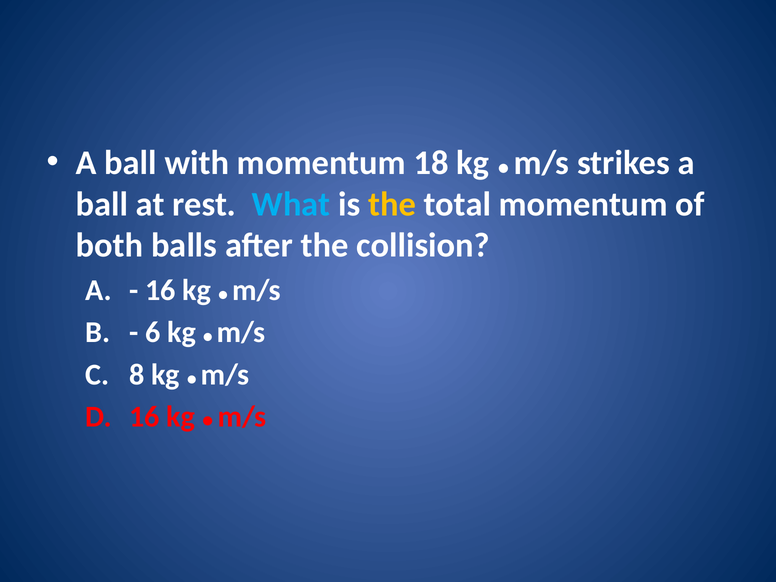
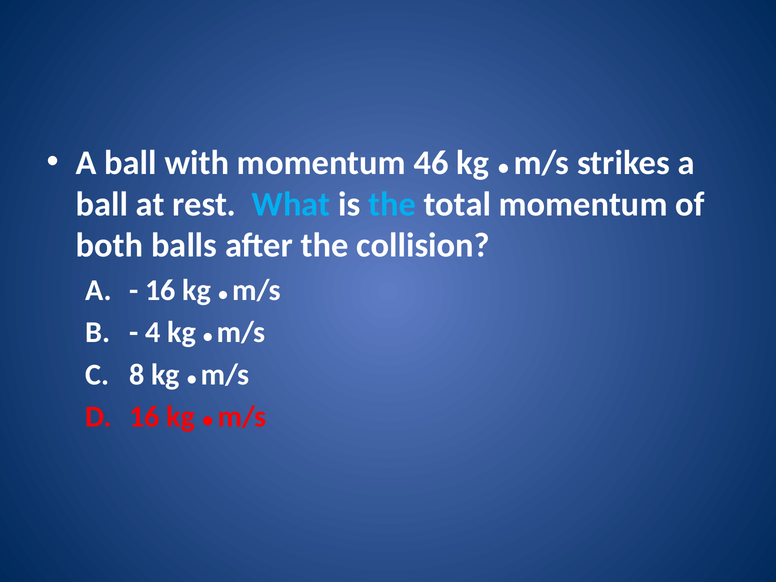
18: 18 -> 46 (431, 163)
the colour: yellow -> light blue (392, 204)
6: 6 -> 4 (153, 332)
